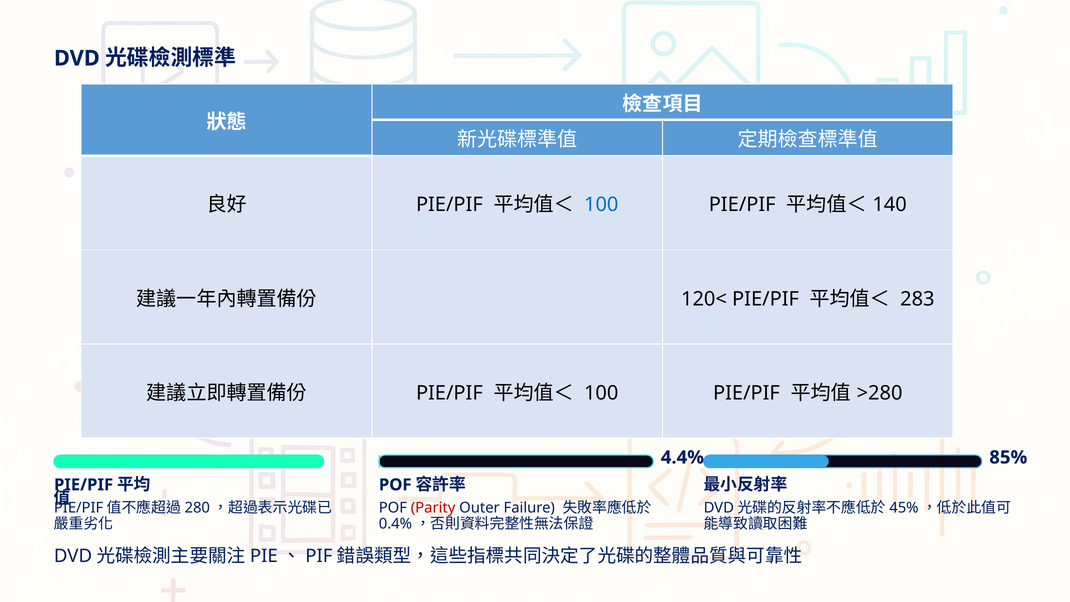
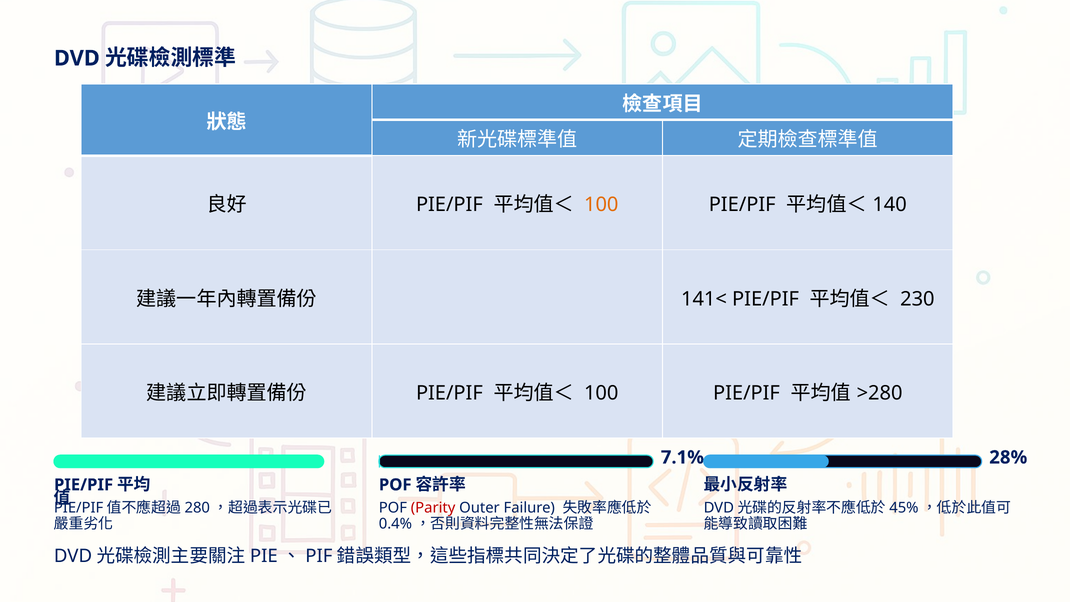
100 colour: blue -> orange (601, 205)
120<: 120< -> 141< (704, 299)
283: 283 -> 230 (917, 299)
4.4%: 4.4% -> 7.1% (682, 457)
85%: 85% -> 28% (1008, 457)
